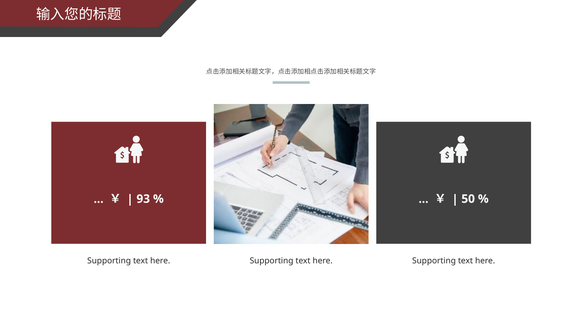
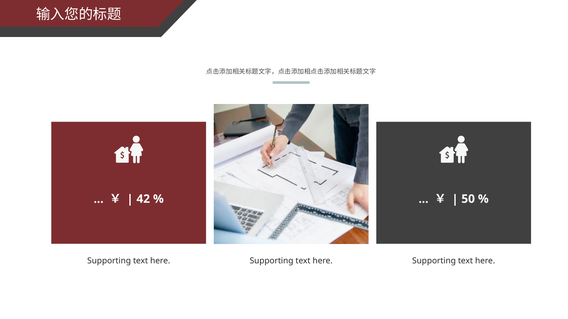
93: 93 -> 42 (143, 199)
